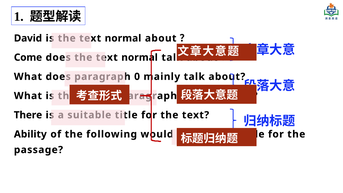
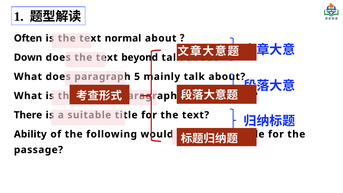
David: David -> Often (28, 38)
Come: Come -> Down (28, 57)
normal: normal -> beyond (140, 57)
0: 0 -> 5 (137, 77)
